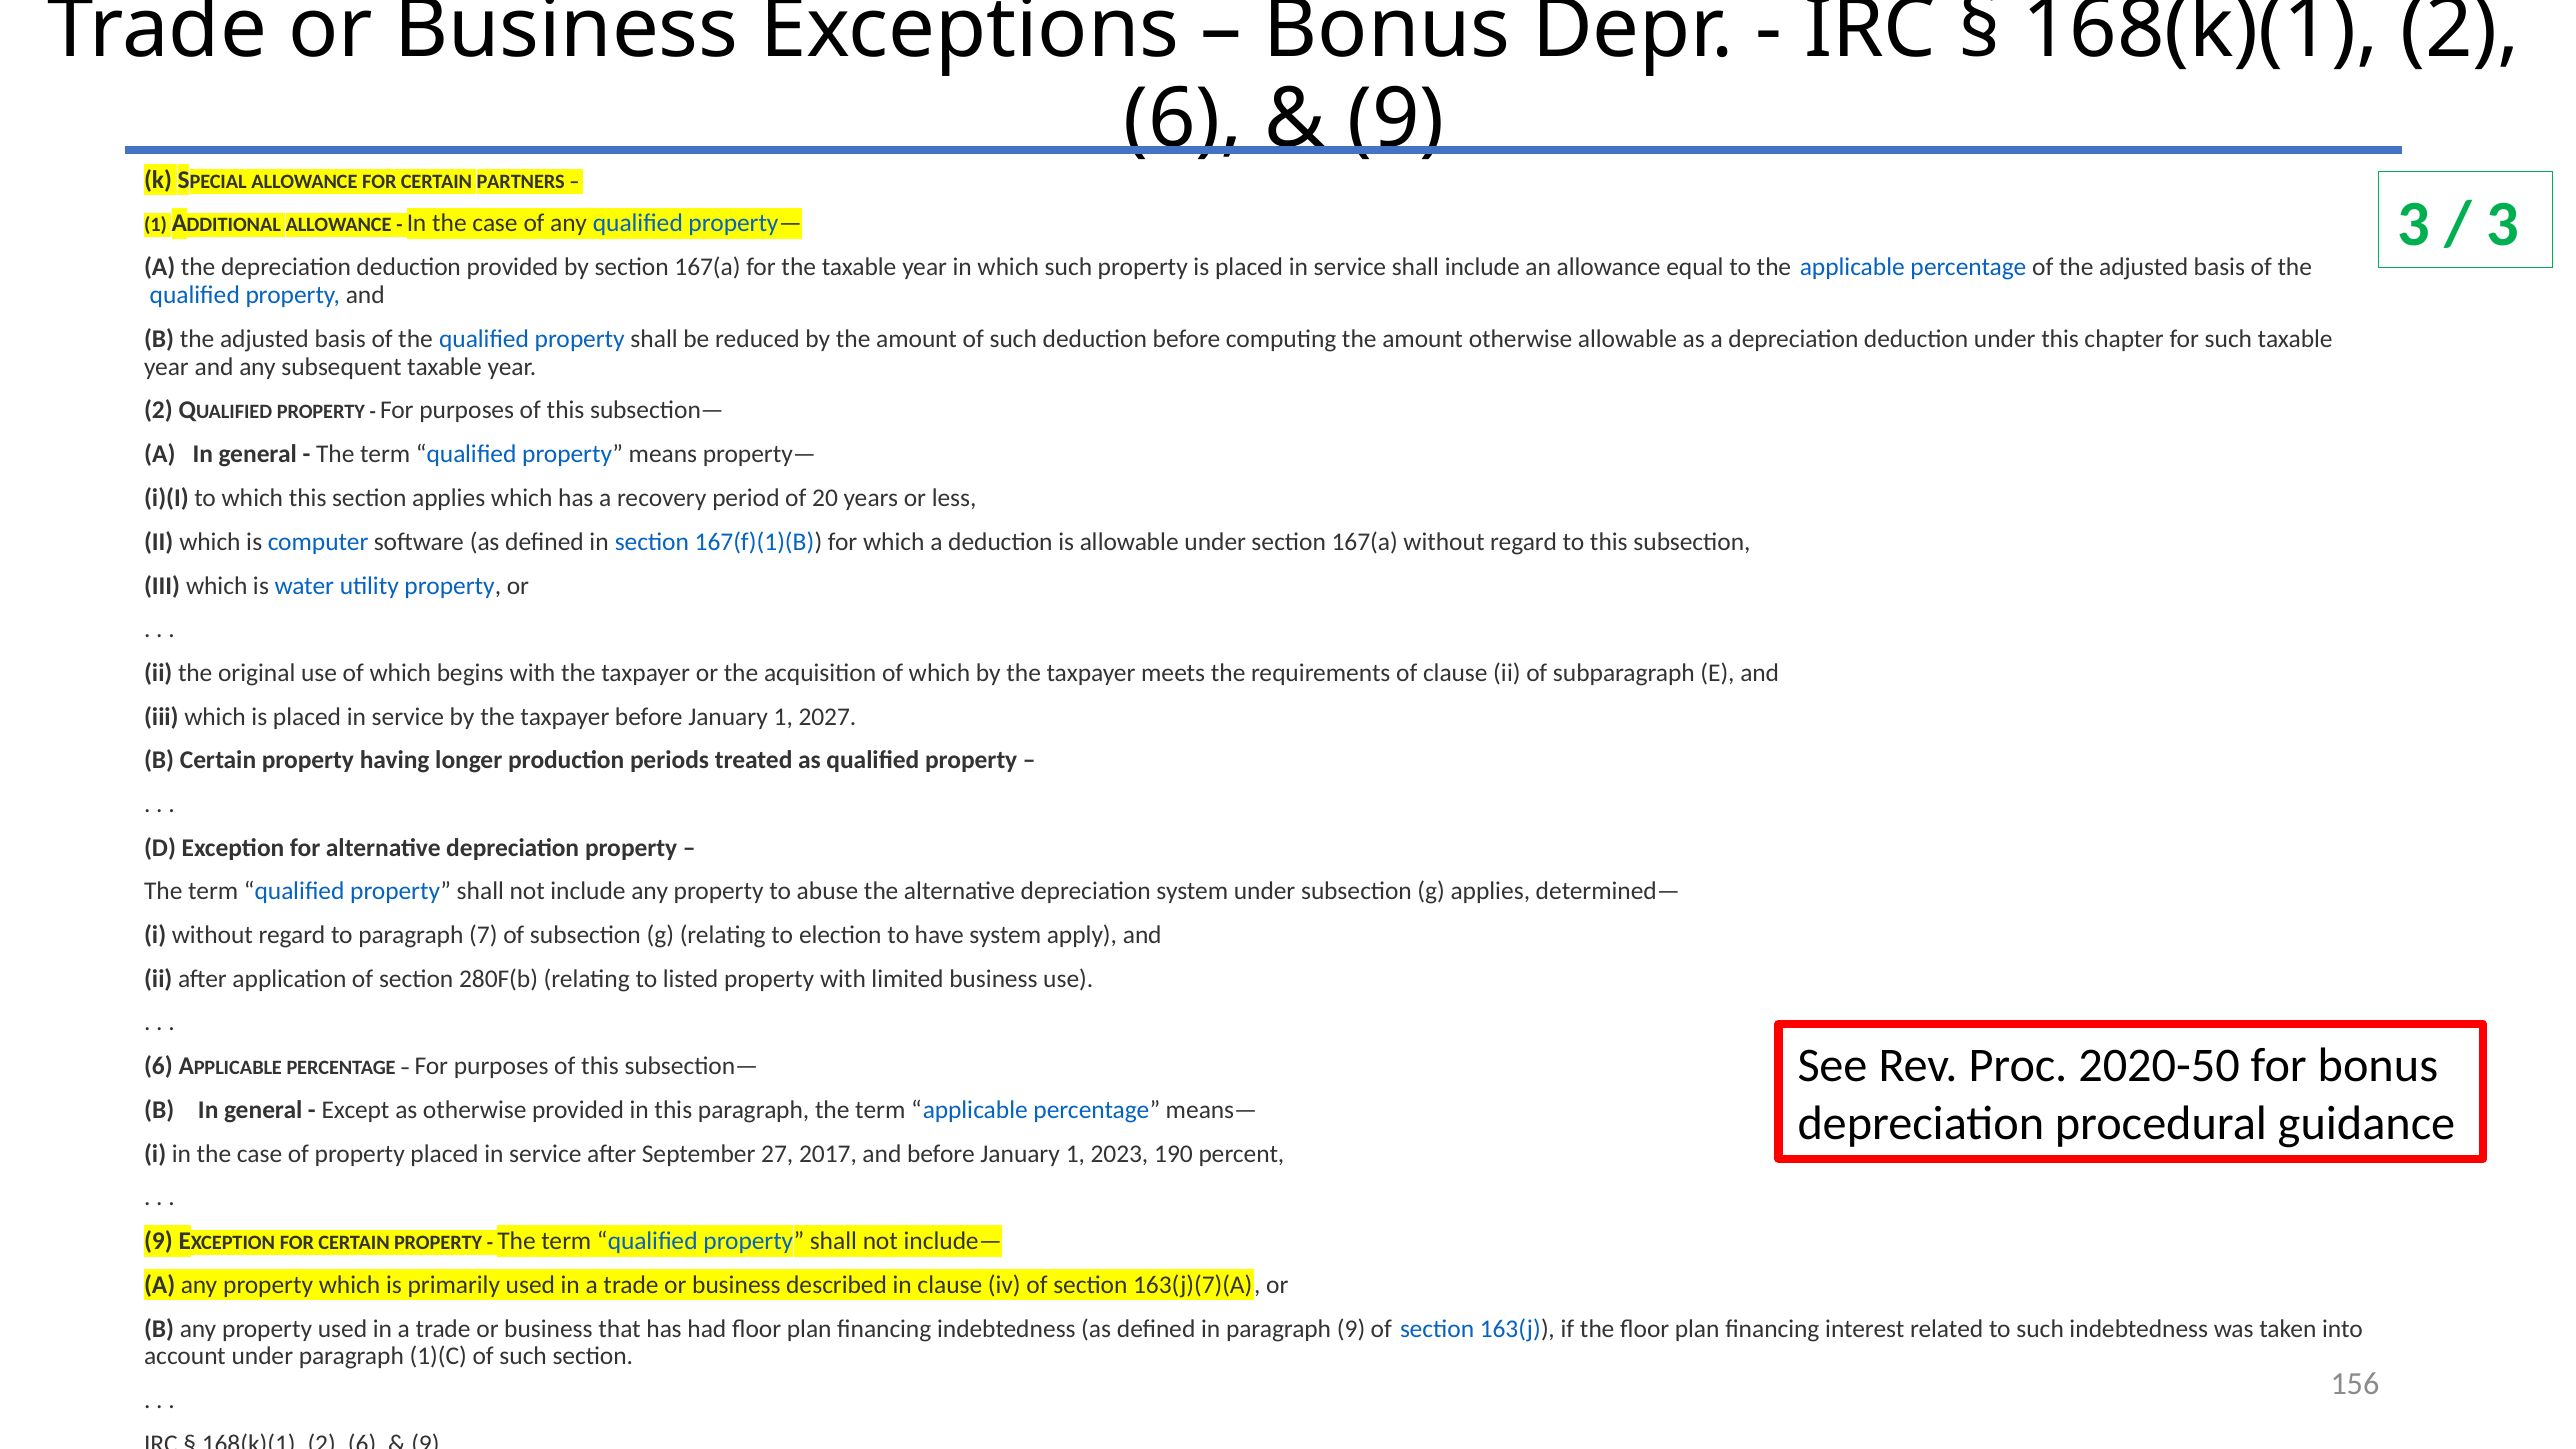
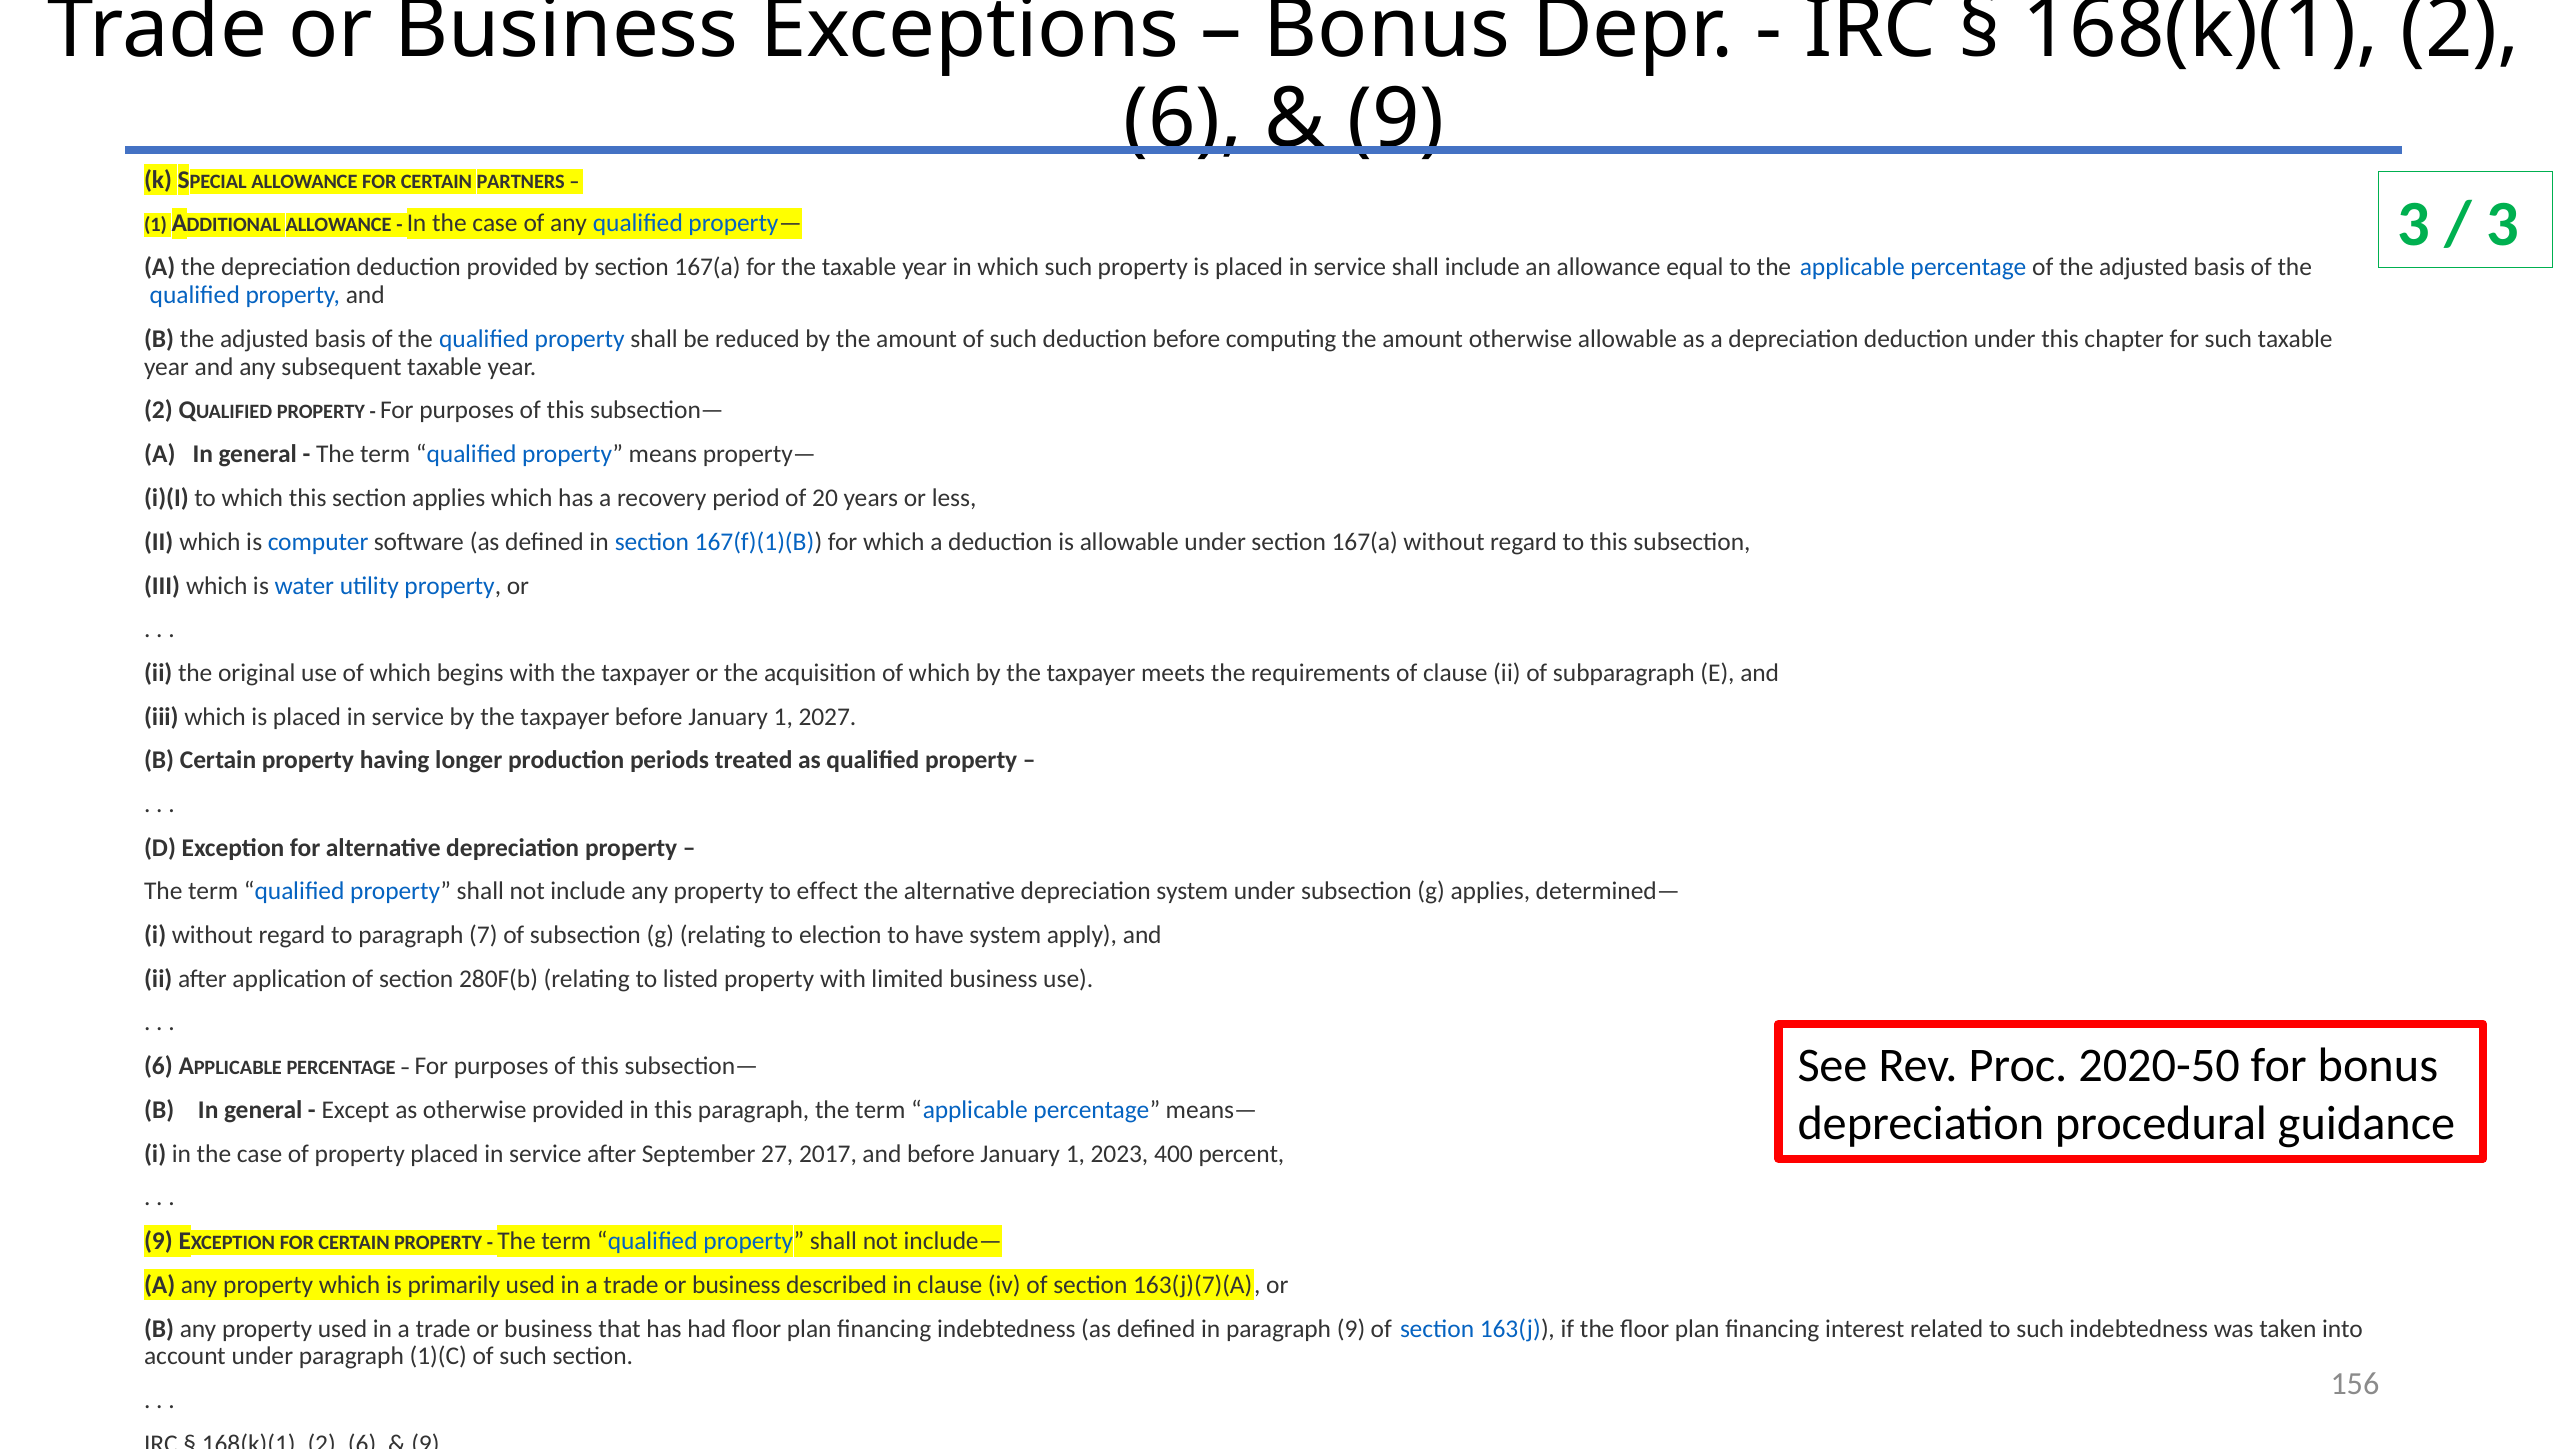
abuse: abuse -> effect (827, 891)
190: 190 -> 400 (1174, 1154)
